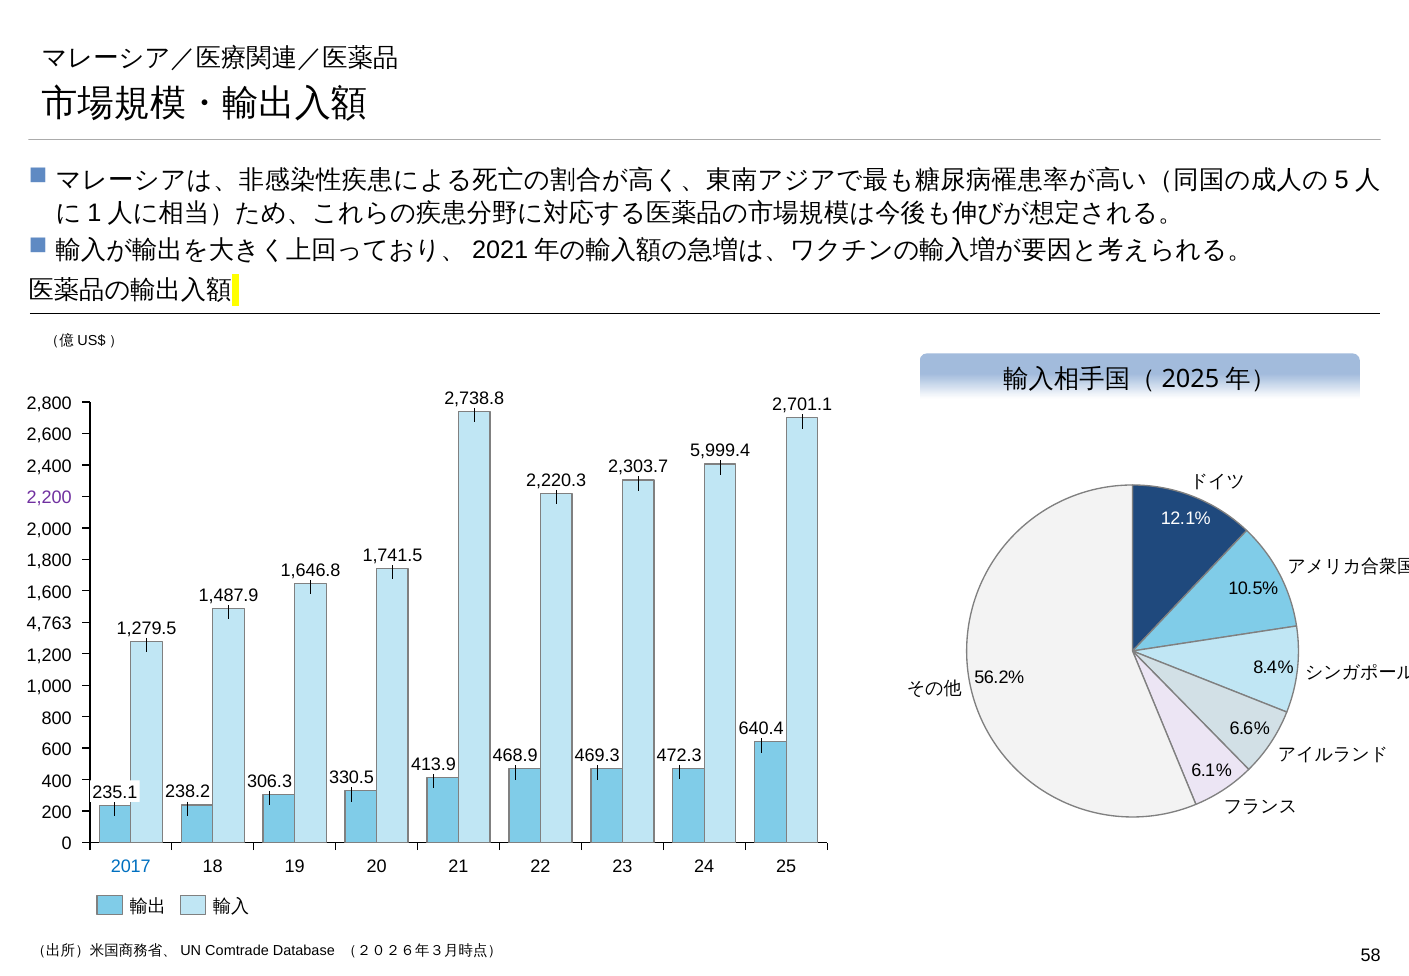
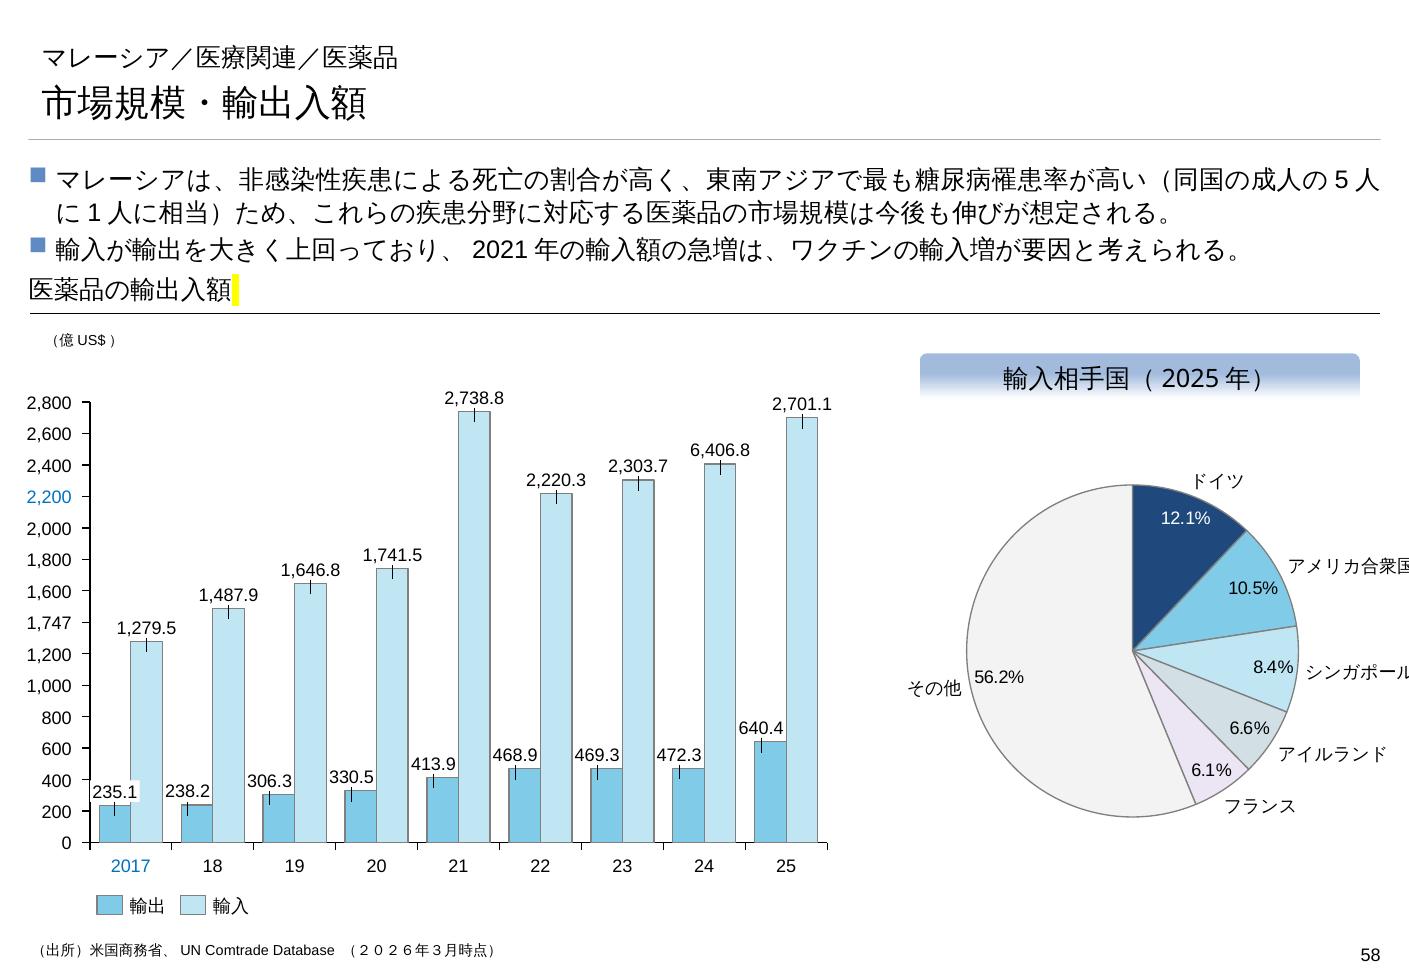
5,999.4: 5,999.4 -> 6,406.8 (720, 451)
2,200 colour: purple -> blue (49, 498)
4,763: 4,763 -> 1,747 (49, 623)
